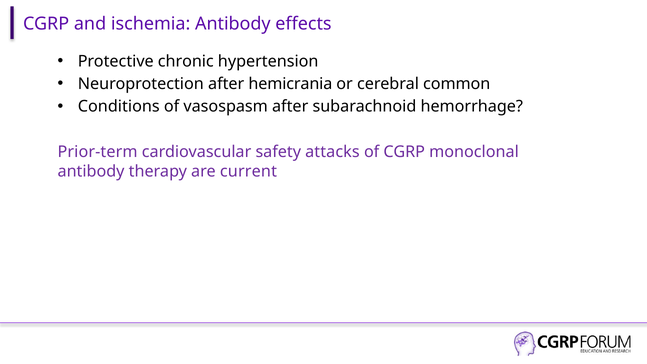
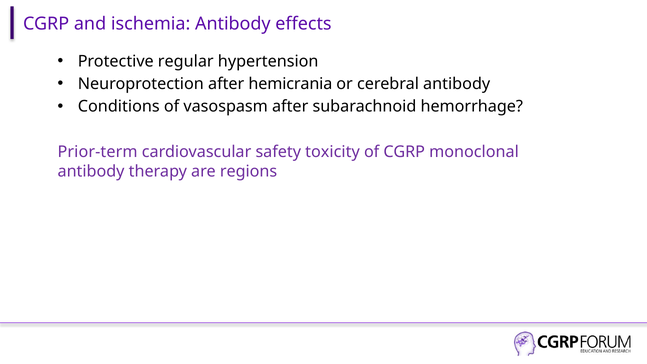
chronic: chronic -> regular (186, 61)
cerebral common: common -> antibody (457, 84)
attacks: attacks -> toxicity (332, 152)
current: current -> regions (249, 171)
